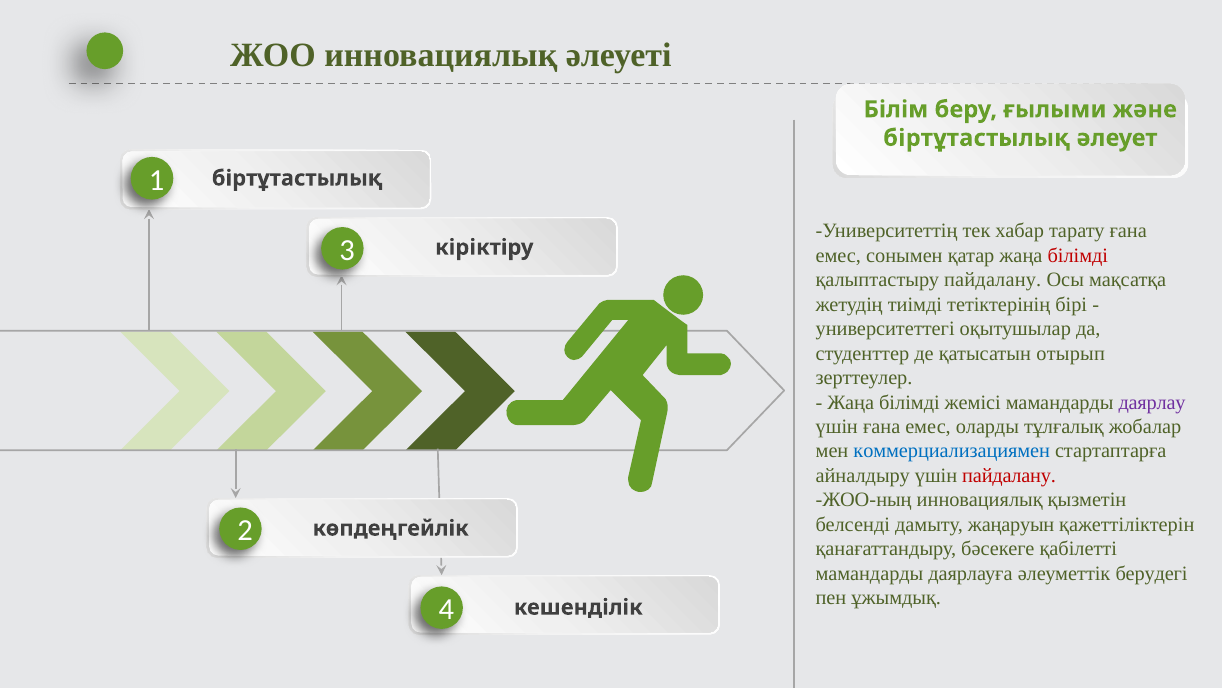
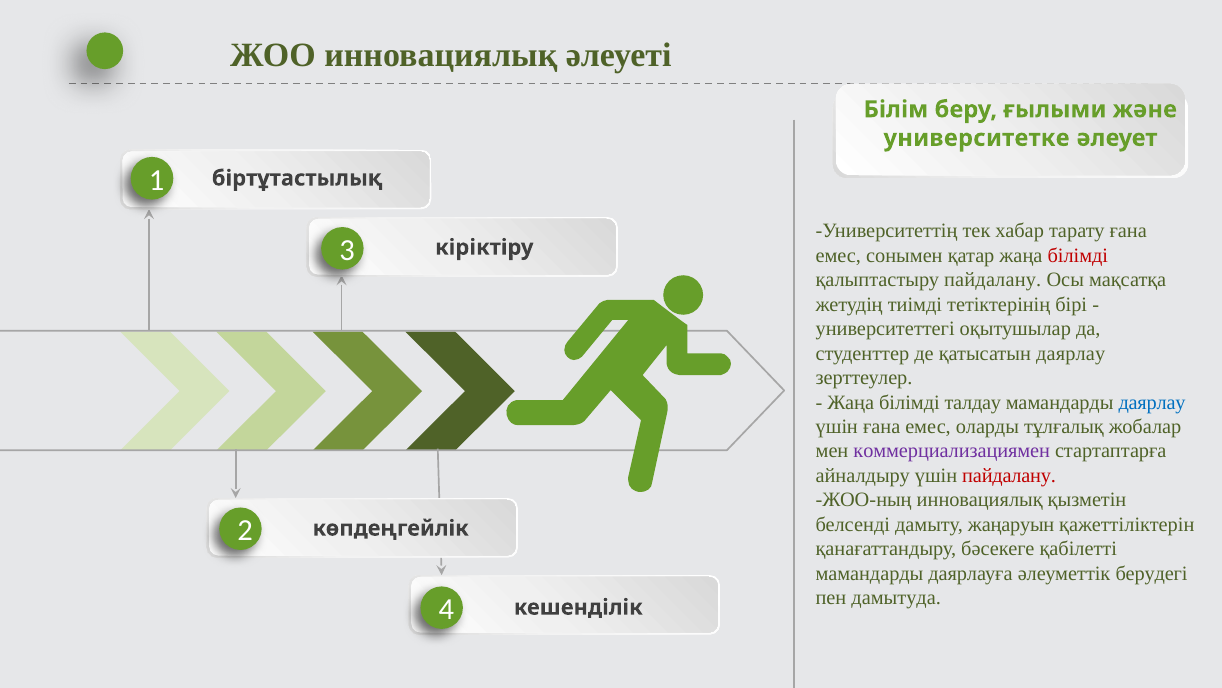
біртұтастылық: біртұтастылық -> университетке (977, 138)
қатысатын отырып: отырып -> даярлау (1071, 353)
жемісі: жемісі -> талдау (973, 402)
даярлау colour: purple -> blue (1152, 402)
коммерциализациямен colour: blue -> purple (952, 451)
ұжымдық: ұжымдық -> дамытуда (896, 597)
